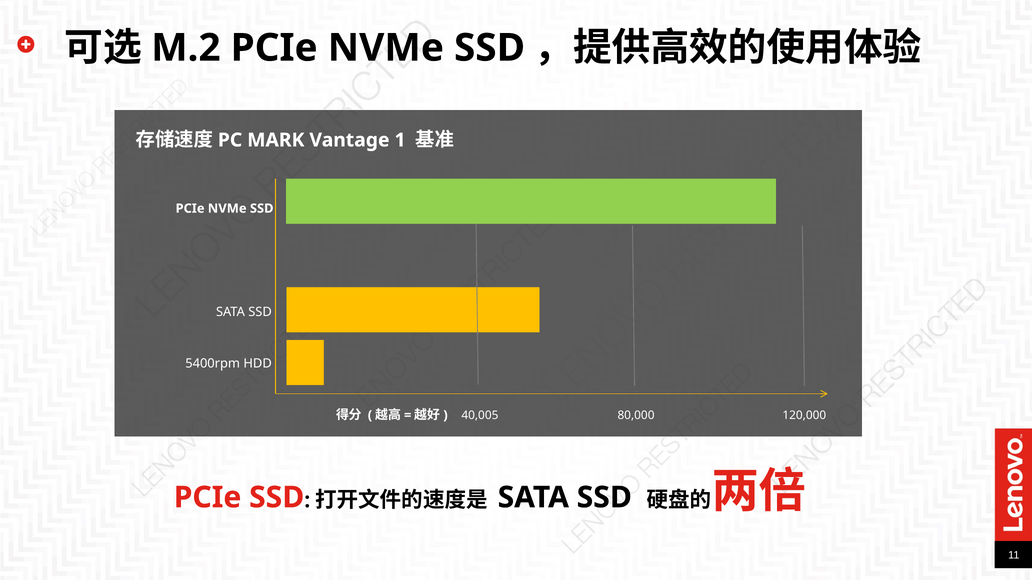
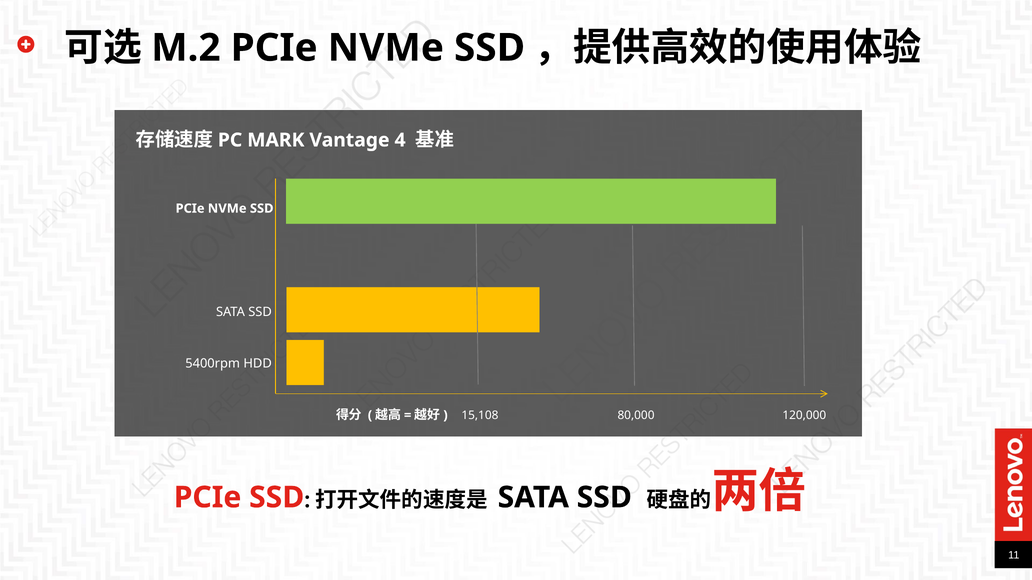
1: 1 -> 4 (400, 140)
40,005: 40,005 -> 15,108 (480, 416)
